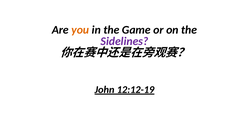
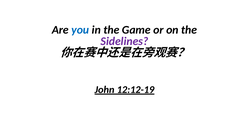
you colour: orange -> blue (80, 30)
